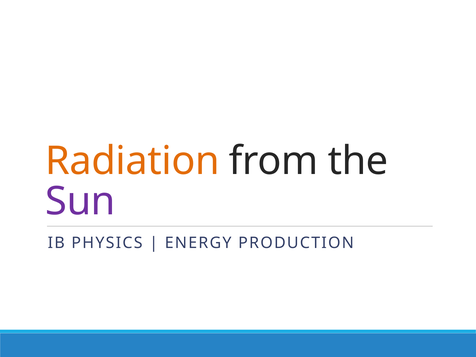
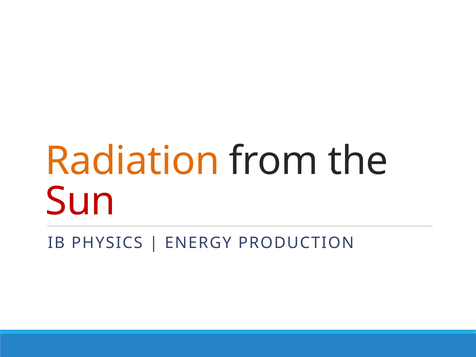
Sun colour: purple -> red (80, 202)
